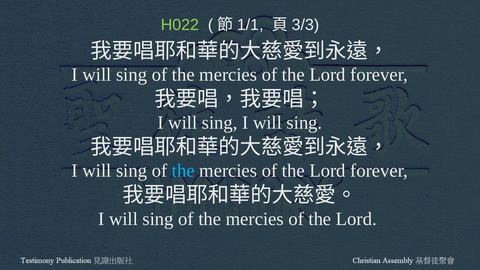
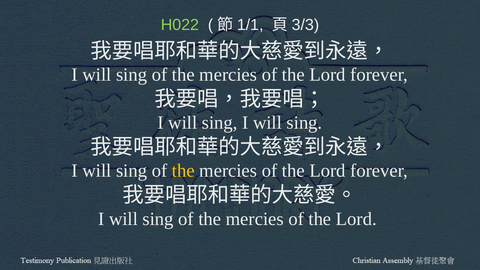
the colour: light blue -> yellow (183, 171)
